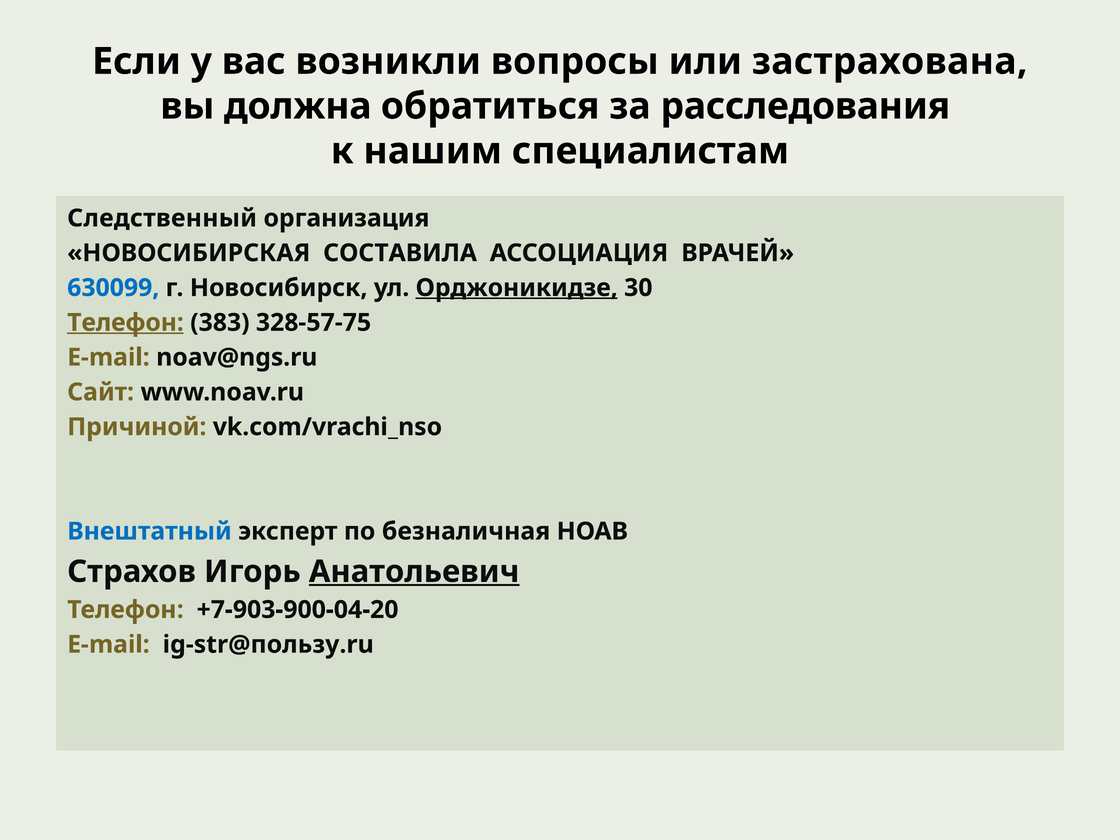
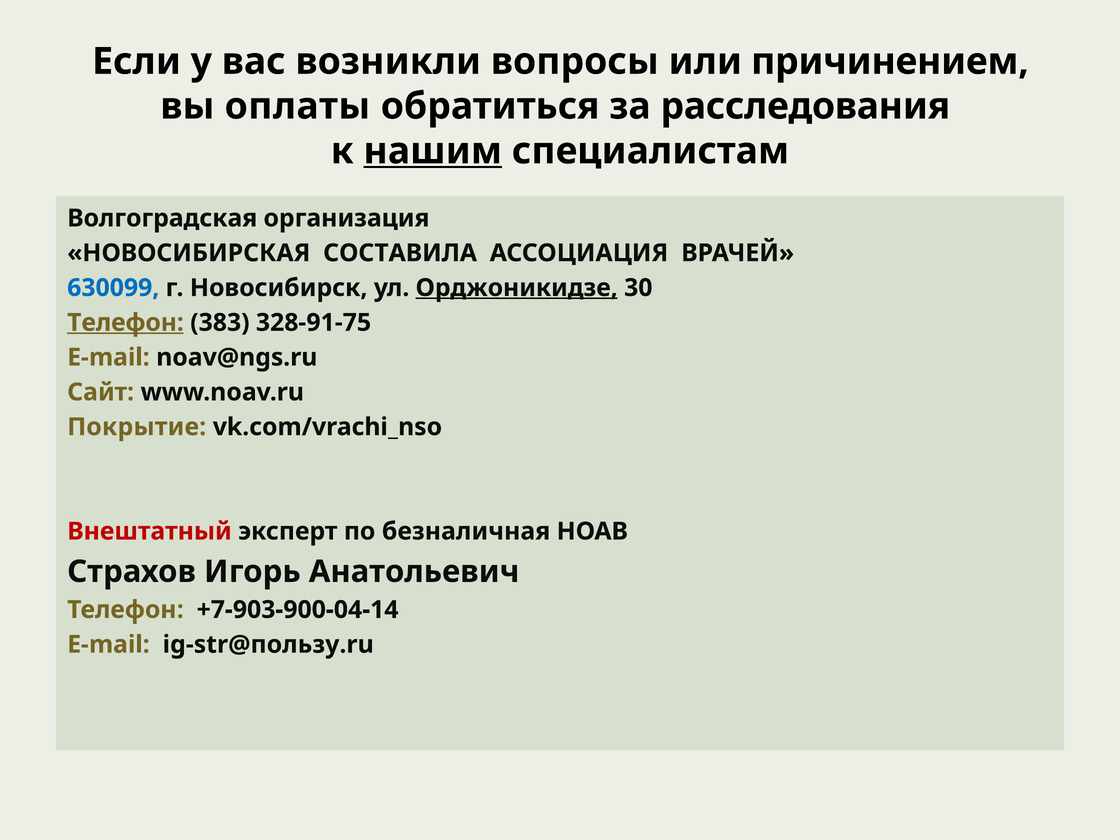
застрахована: застрахована -> причинением (890, 61)
должна: должна -> оплаты (297, 106)
нашим underline: none -> present (433, 151)
Следственный: Следственный -> Волгоградская (162, 218)
328-57-75: 328-57-75 -> 328-91-75 (313, 323)
Причиной: Причиной -> Покрытие (137, 427)
Внештатный colour: blue -> red (149, 531)
Анатольевич underline: present -> none (414, 572)
+7-903-900-04-20: +7-903-900-04-20 -> +7-903-900-04-14 (298, 610)
